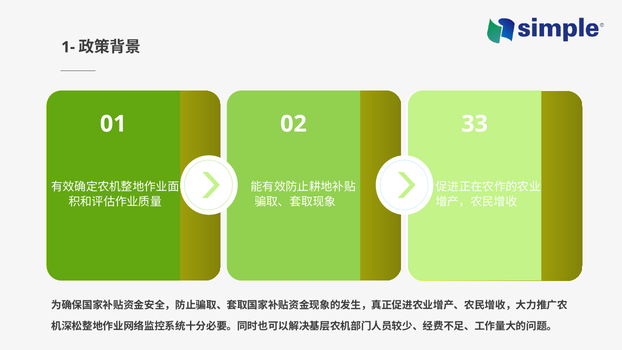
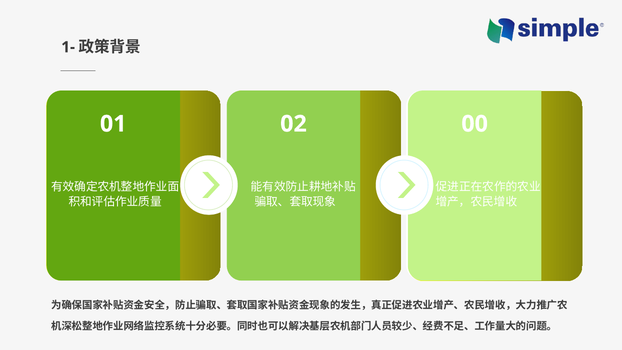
33: 33 -> 00 (475, 124)
